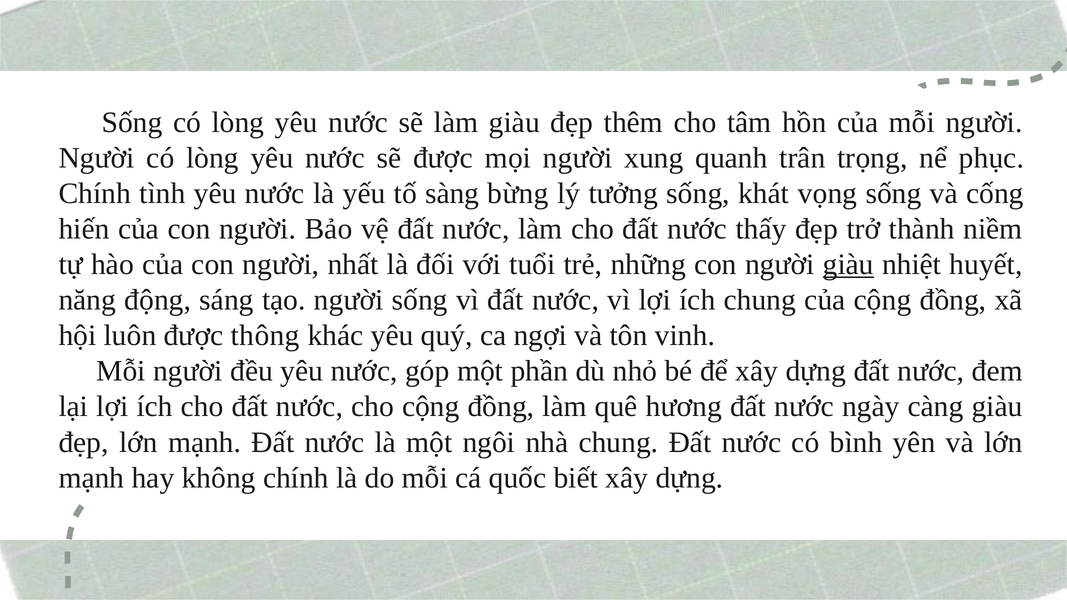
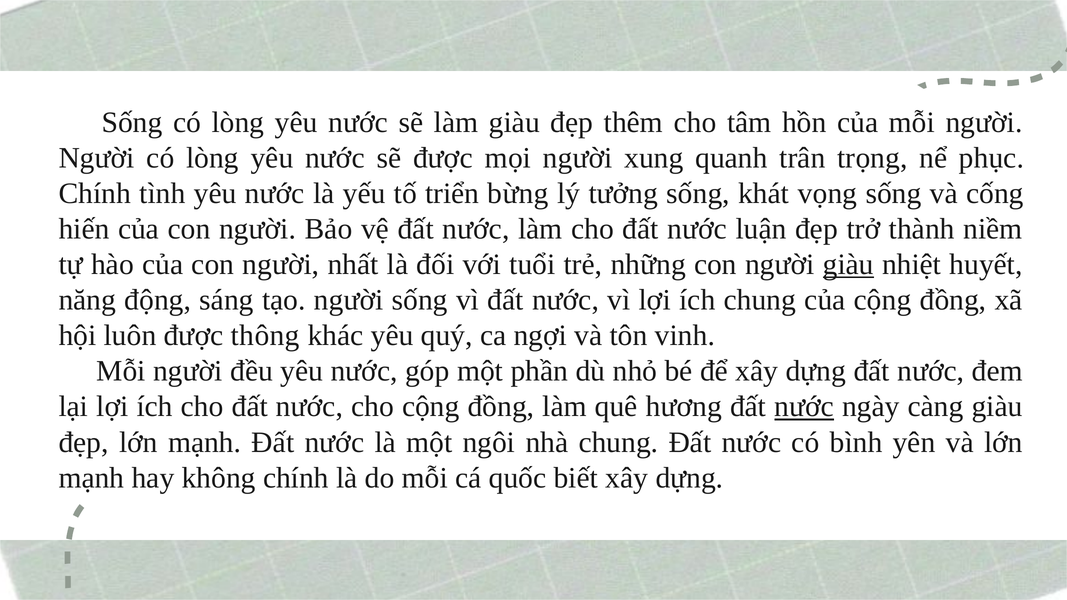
sàng: sàng -> triển (452, 193)
thấy: thấy -> luận (761, 229)
nước underline: none -> present (804, 407)
